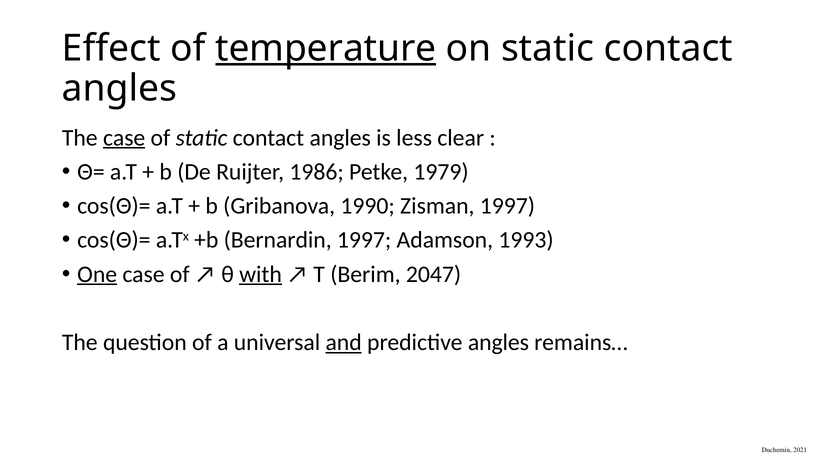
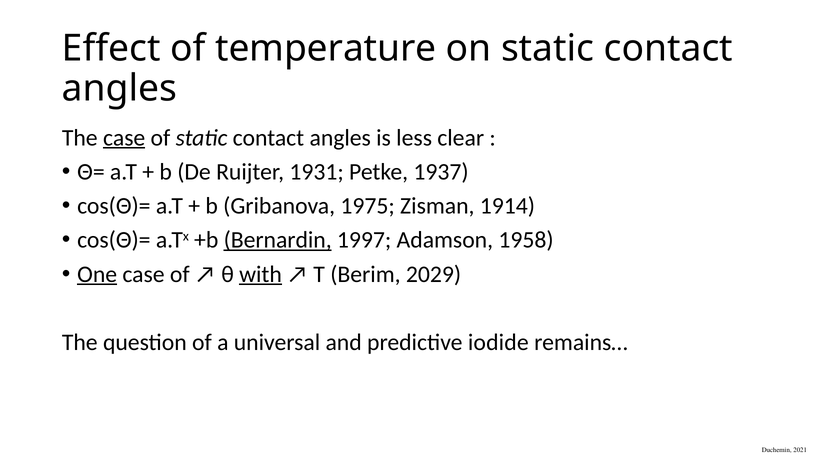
temperature underline: present -> none (326, 48)
1986: 1986 -> 1931 (317, 172)
1979: 1979 -> 1937 (441, 172)
1990: 1990 -> 1975 (368, 206)
Zisman 1997: 1997 -> 1914 (507, 206)
Bernardin underline: none -> present (278, 240)
1993: 1993 -> 1958 (526, 240)
2047: 2047 -> 2029 (434, 274)
and underline: present -> none (344, 342)
predictive angles: angles -> iodide (498, 342)
